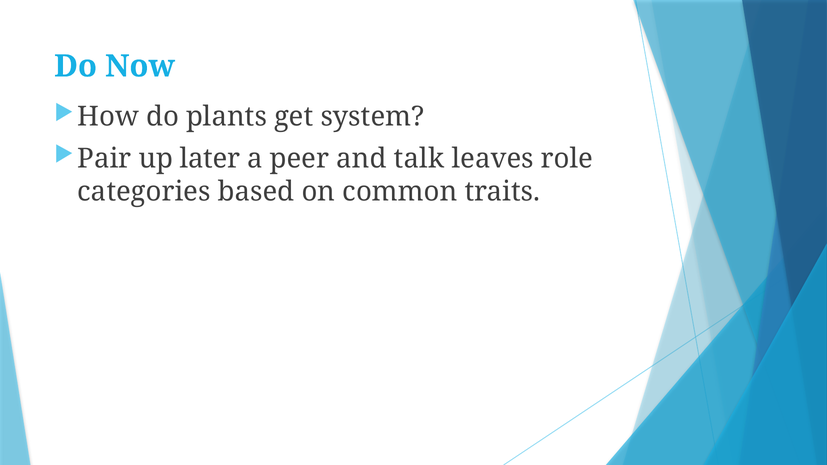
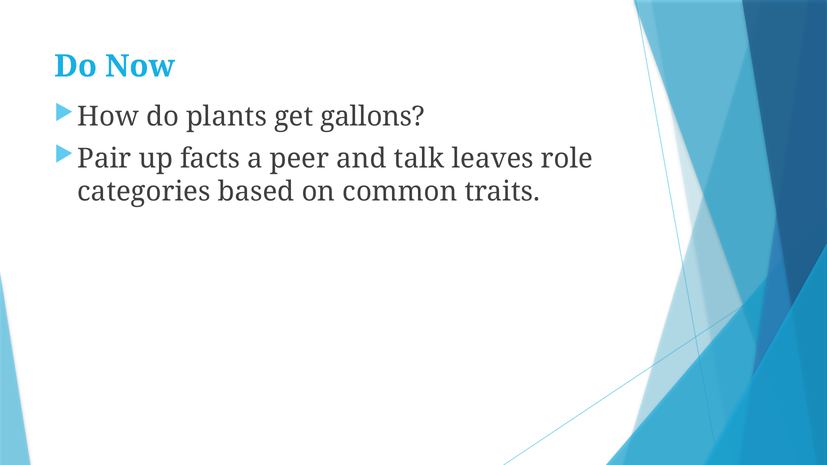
system: system -> gallons (373, 117)
later: later -> facts (210, 159)
